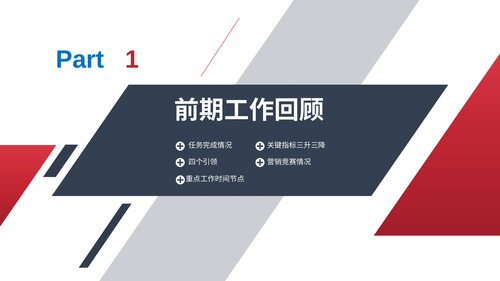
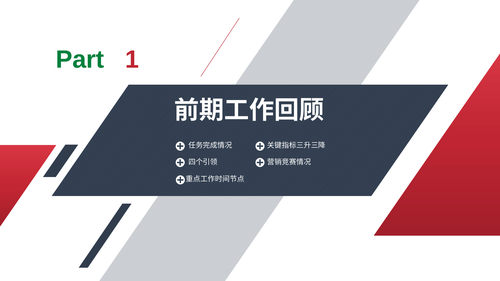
Part colour: blue -> green (80, 60)
